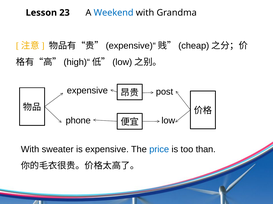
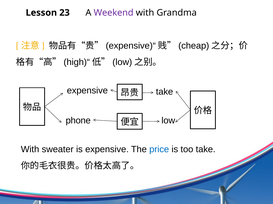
Weekend colour: blue -> purple (114, 13)
post: post -> take (165, 92)
too than: than -> take (206, 150)
